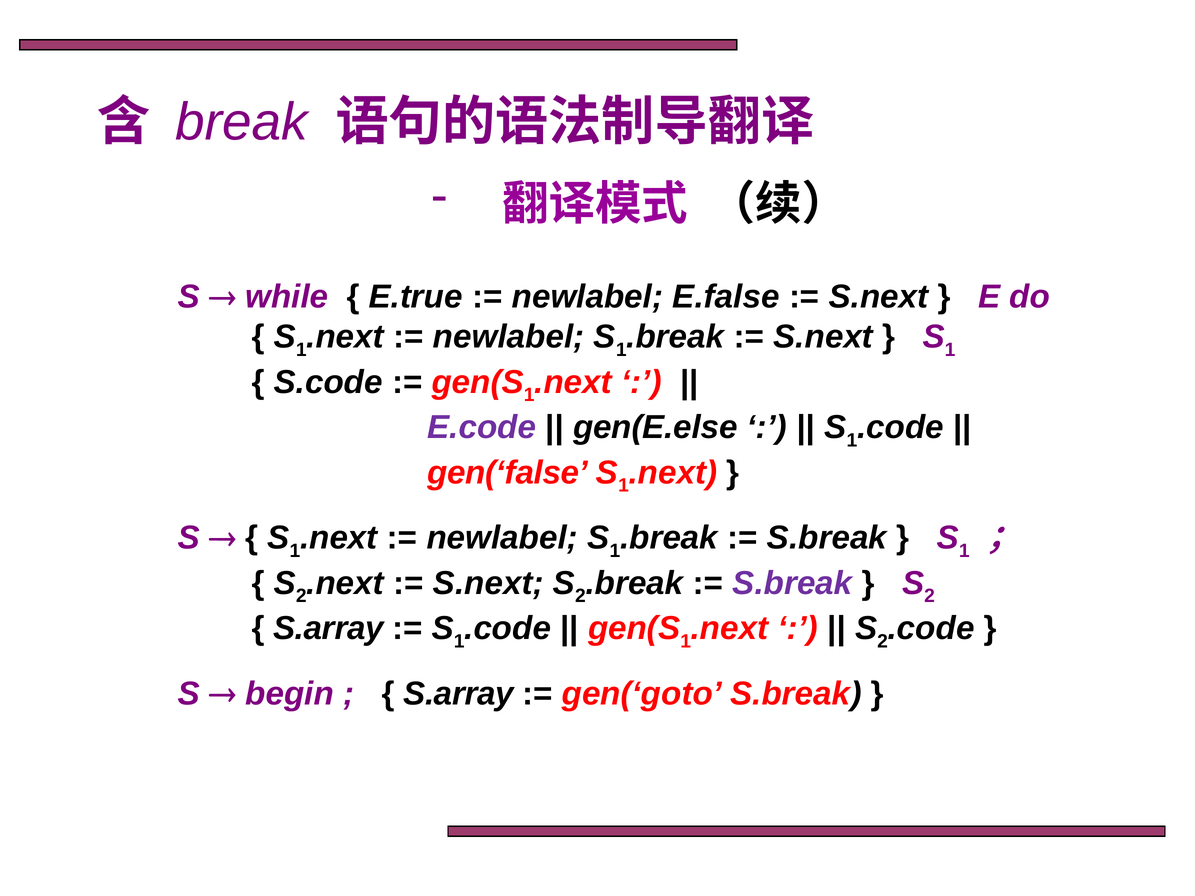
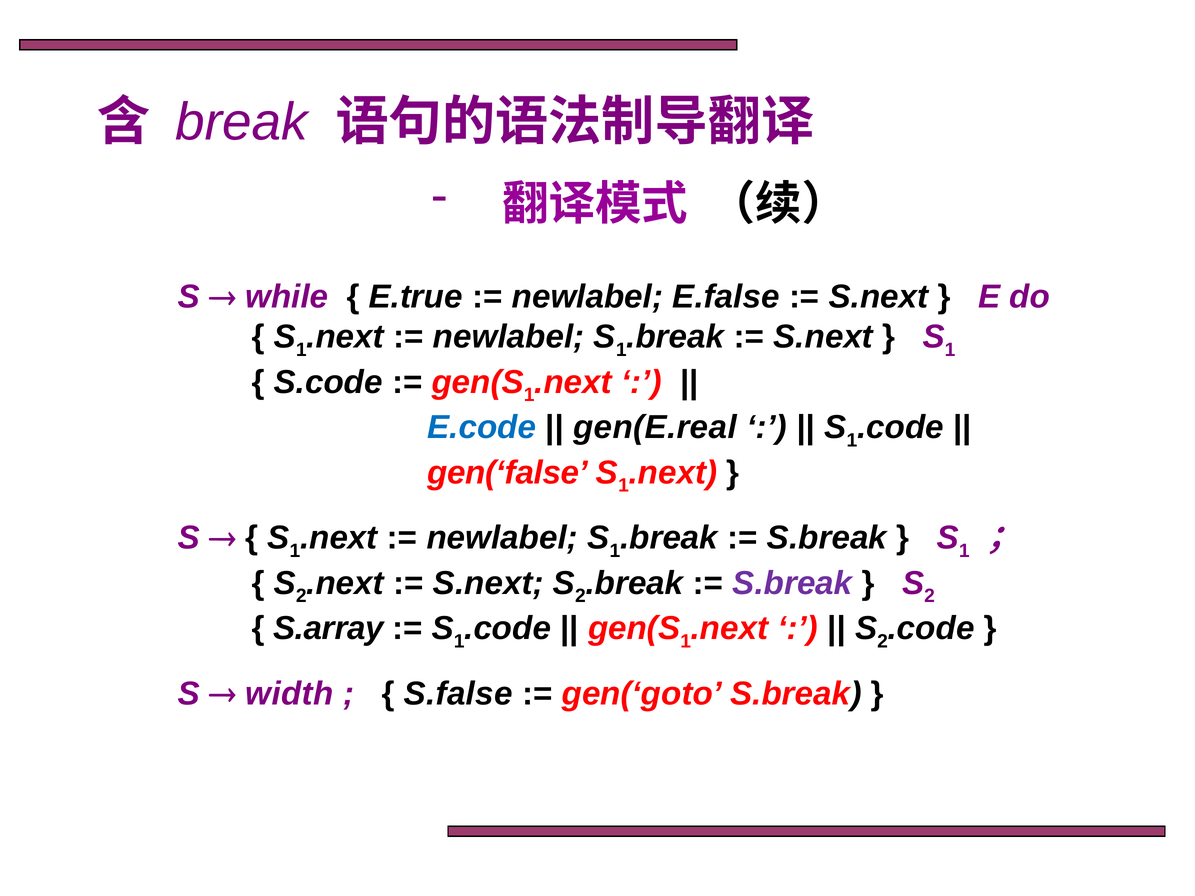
E.code colour: purple -> blue (482, 427)
gen(E.else: gen(E.else -> gen(E.real (655, 427)
begin: begin -> width (289, 694)
S.array: S.array -> S.false (458, 694)
